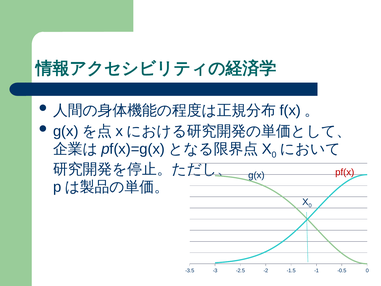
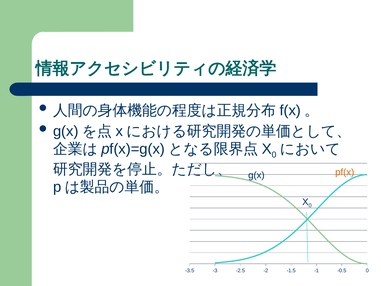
pf(x colour: red -> orange (345, 172)
